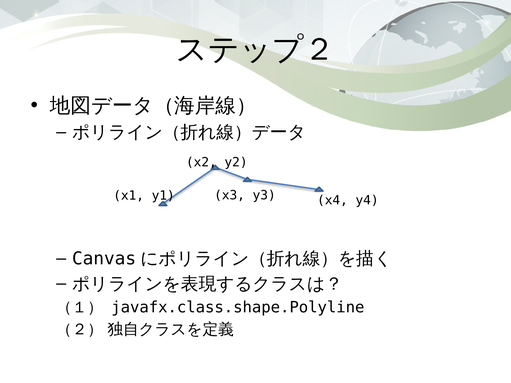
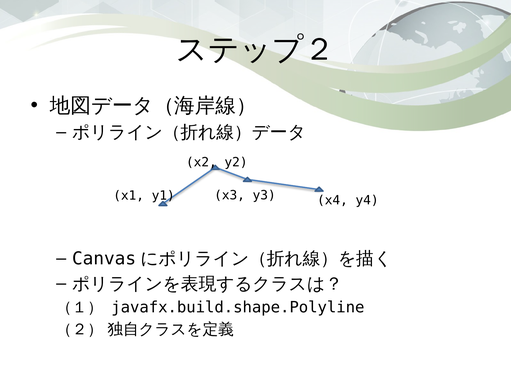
javafx.class.shape.Polyline: javafx.class.shape.Polyline -> javafx.build.shape.Polyline (238, 307)
